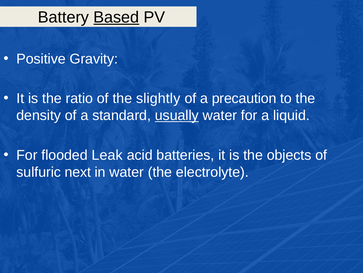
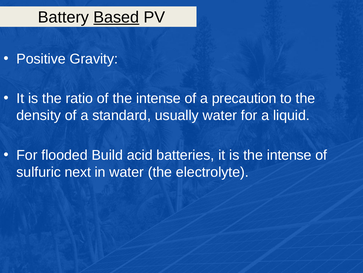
of the slightly: slightly -> intense (158, 98)
usually underline: present -> none (177, 115)
Leak: Leak -> Build (107, 155)
is the objects: objects -> intense (289, 155)
